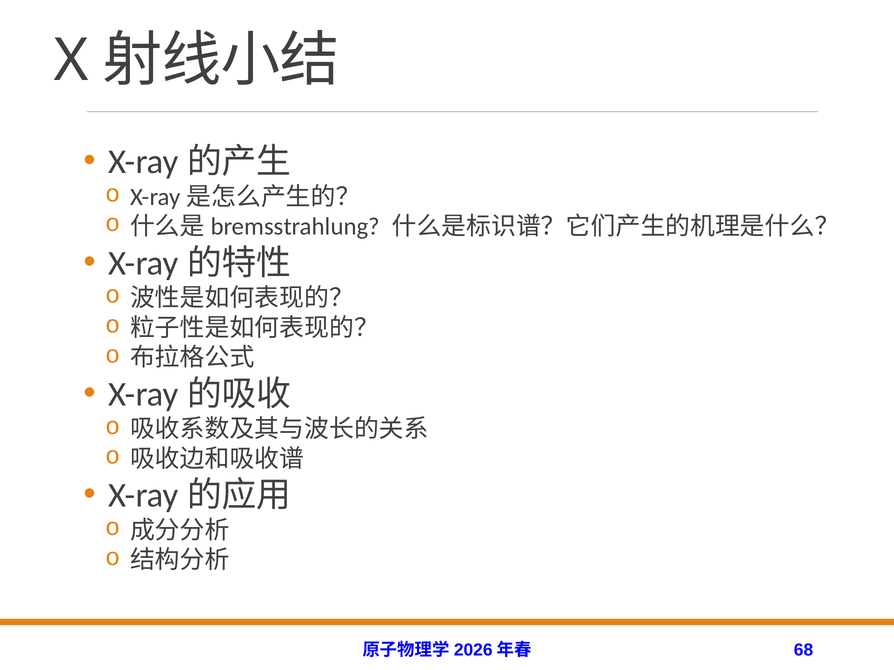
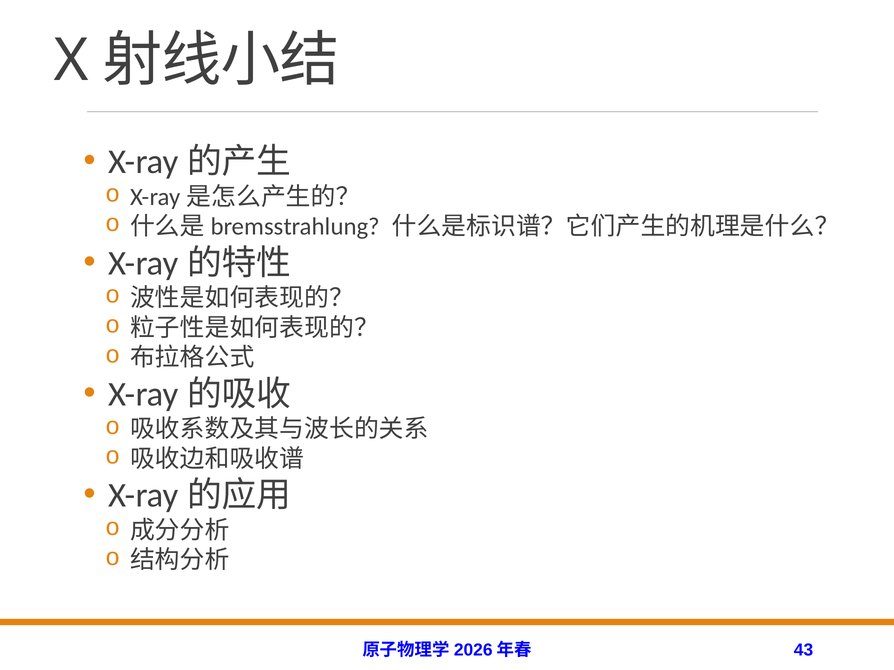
68: 68 -> 43 (804, 651)
